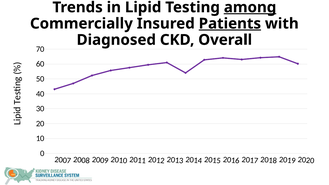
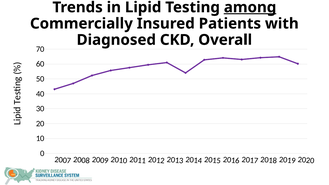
Patients underline: present -> none (230, 24)
